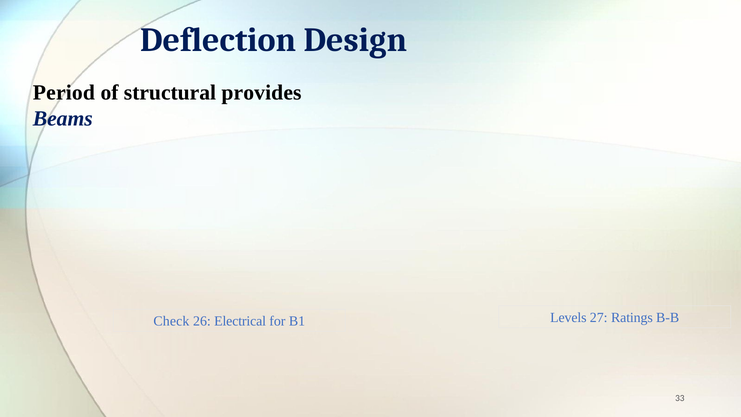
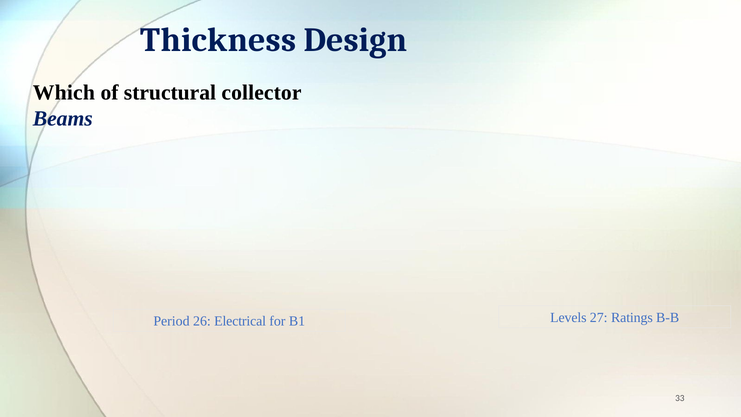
Deflection: Deflection -> Thickness (218, 40)
Period: Period -> Which (64, 93)
provides: provides -> collector (261, 93)
Check: Check -> Period (171, 321)
